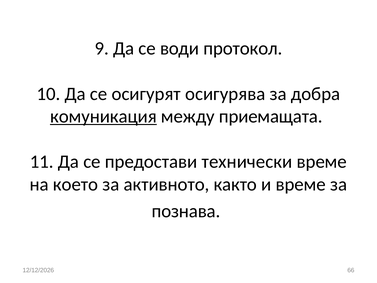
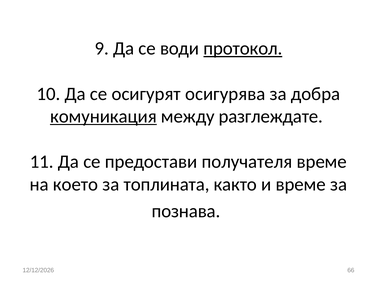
протокол underline: none -> present (243, 48)
приемащата: приемащата -> разглеждате (271, 116)
технически: технически -> получателя (247, 162)
активното: активното -> топлината (167, 184)
